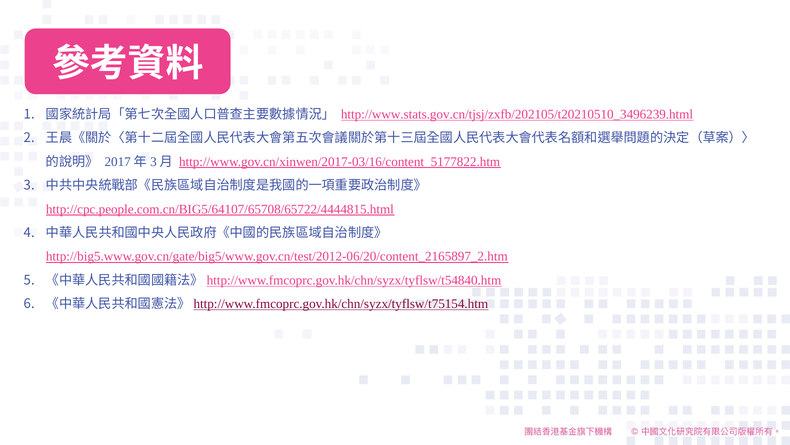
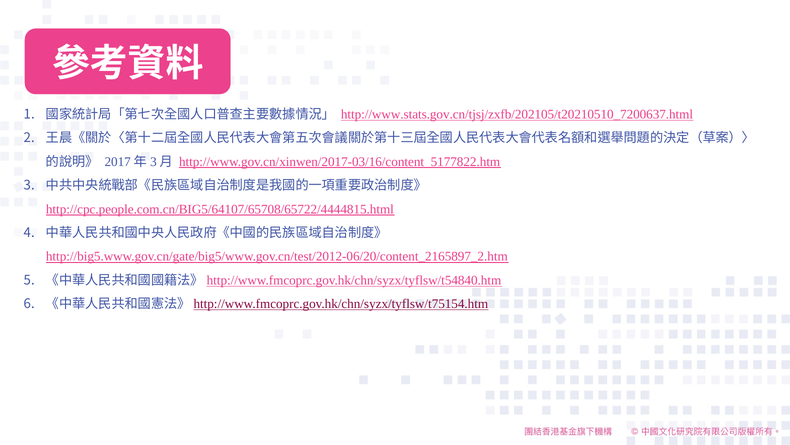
http://www.stats.gov.cn/tjsj/zxfb/202105/t20210510_3496239.html: http://www.stats.gov.cn/tjsj/zxfb/202105/t20210510_3496239.html -> http://www.stats.gov.cn/tjsj/zxfb/202105/t20210510_7200637.html (517, 114)
